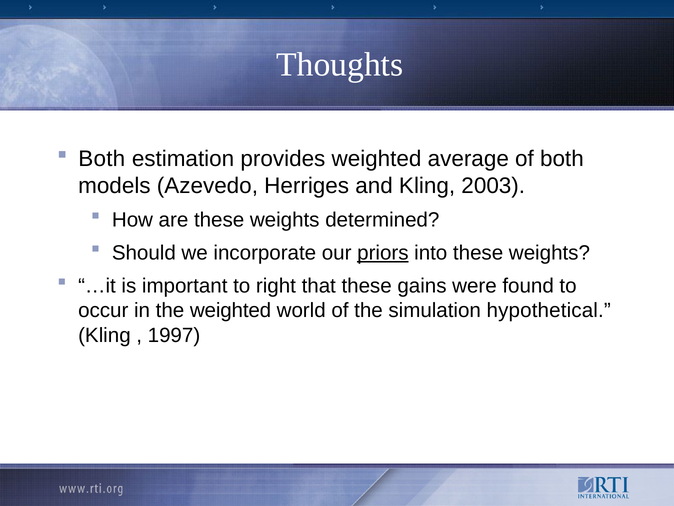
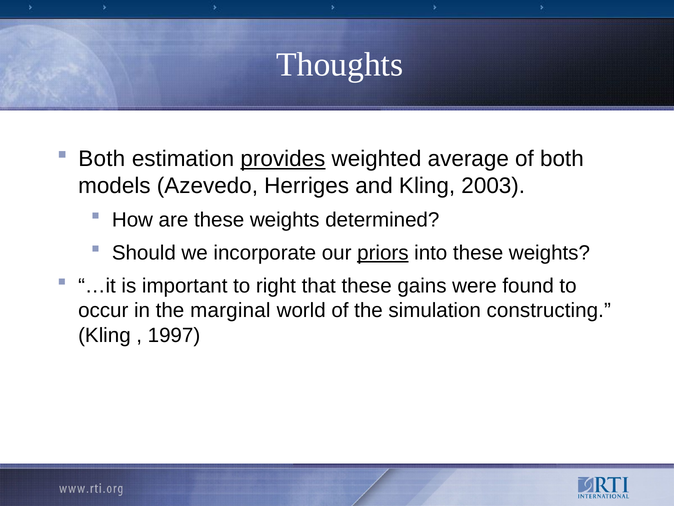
provides underline: none -> present (283, 159)
the weighted: weighted -> marginal (230, 310)
hypothetical: hypothetical -> constructing (549, 310)
